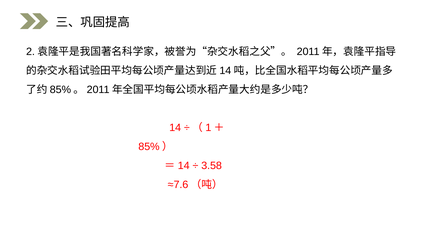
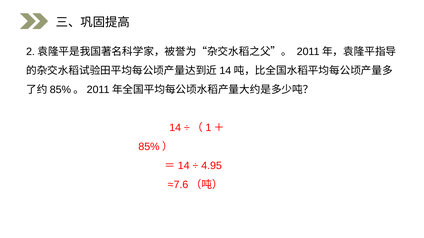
3.58: 3.58 -> 4.95 (212, 166)
